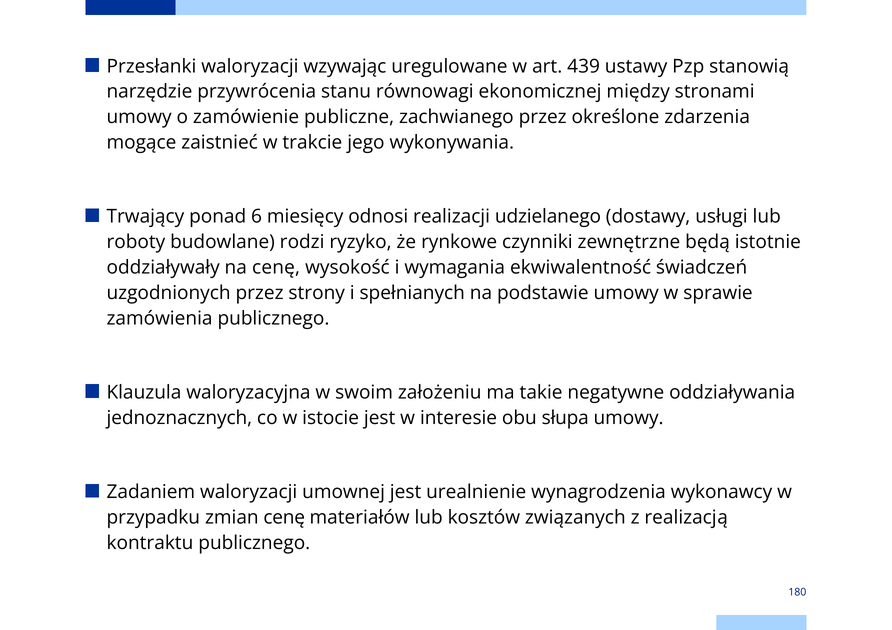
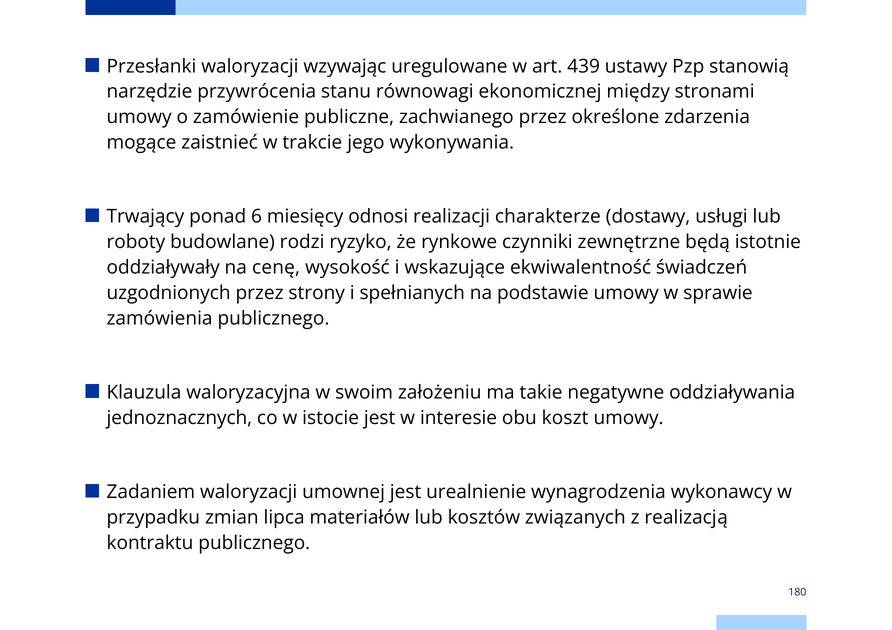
udzielanego: udzielanego -> charakterze (548, 217)
wymagania: wymagania -> wskazujące (455, 268)
słupa: słupa -> koszt (565, 418)
zmian cenę: cenę -> lipca (284, 518)
